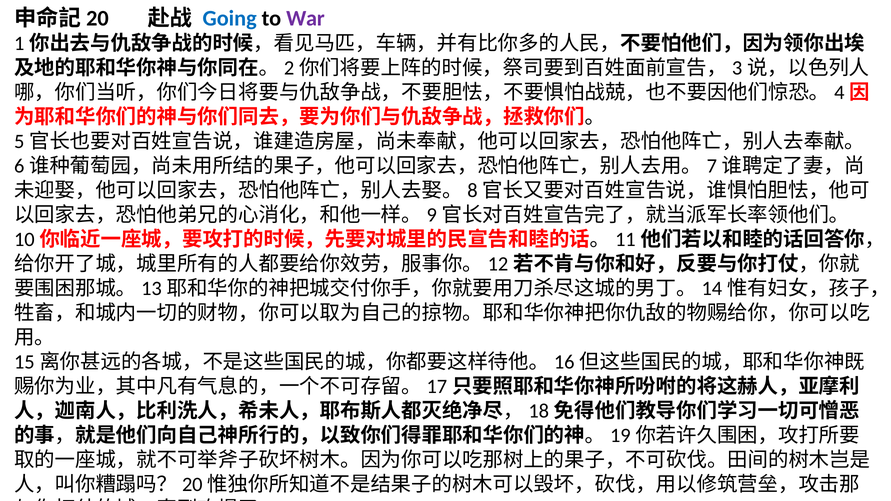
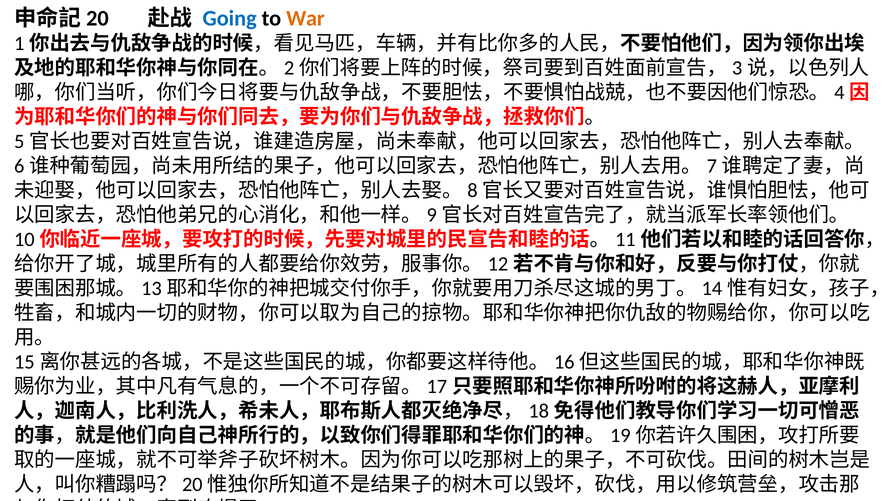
War colour: purple -> orange (305, 18)
